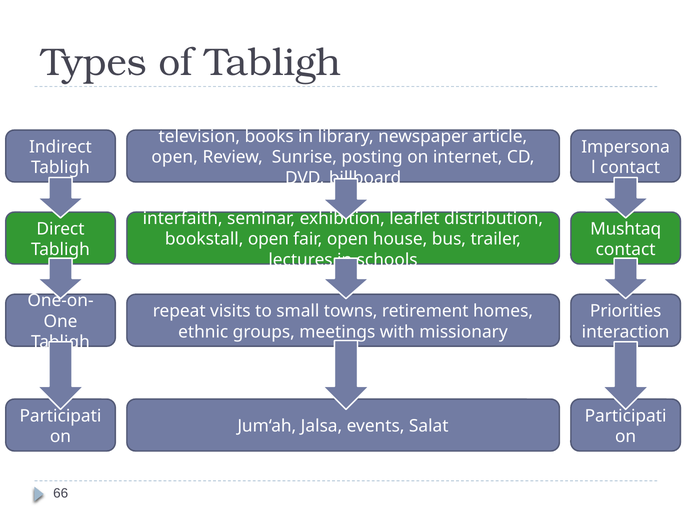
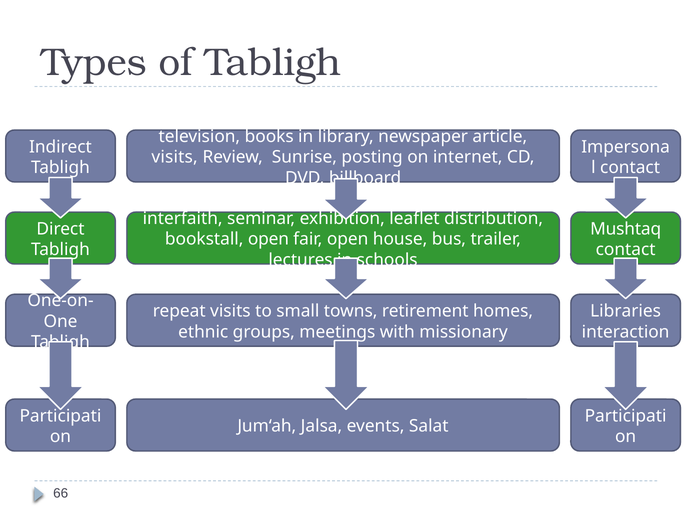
open: open -> visits (175, 157)
Priorities: Priorities -> Libraries (626, 311)
